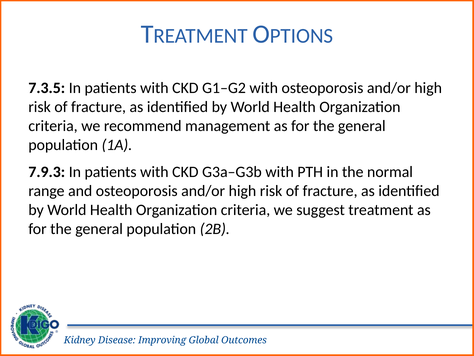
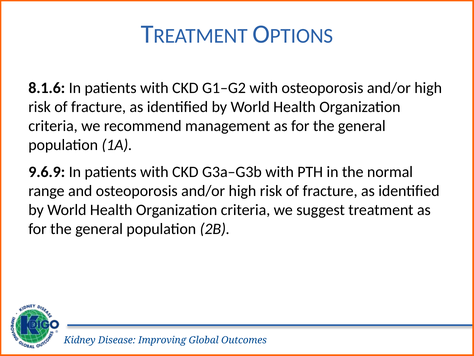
7.3.5: 7.3.5 -> 8.1.6 (47, 88)
7.9.3: 7.9.3 -> 9.6.9 (47, 172)
